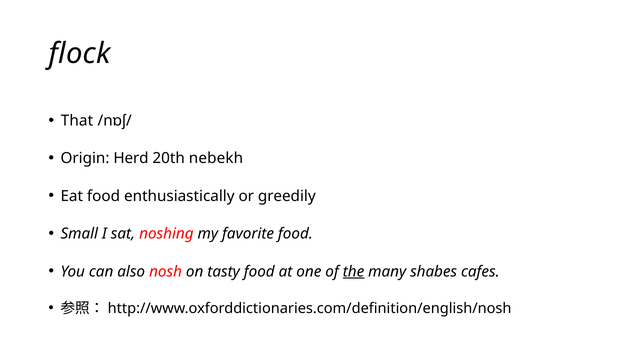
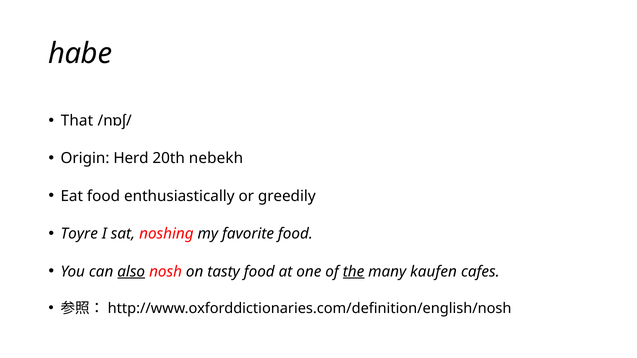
flock: flock -> habe (80, 54)
Small: Small -> Toyre (79, 234)
also underline: none -> present (131, 272)
shabes: shabes -> kaufen (434, 272)
